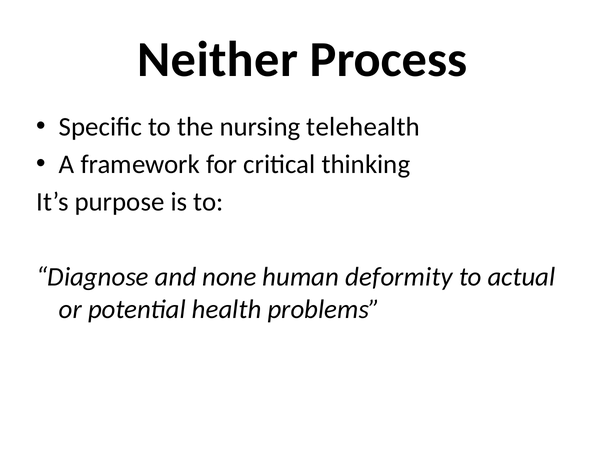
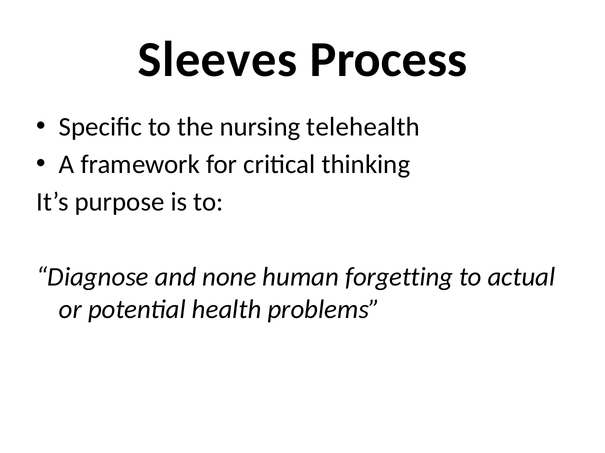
Neither: Neither -> Sleeves (218, 60)
deformity: deformity -> forgetting (399, 278)
